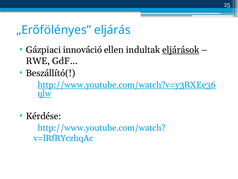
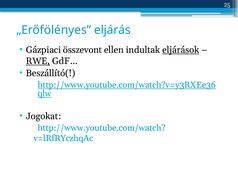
innováció: innováció -> összevont (82, 50)
RWE underline: none -> present (38, 61)
Kérdése: Kérdése -> Jogokat (43, 116)
